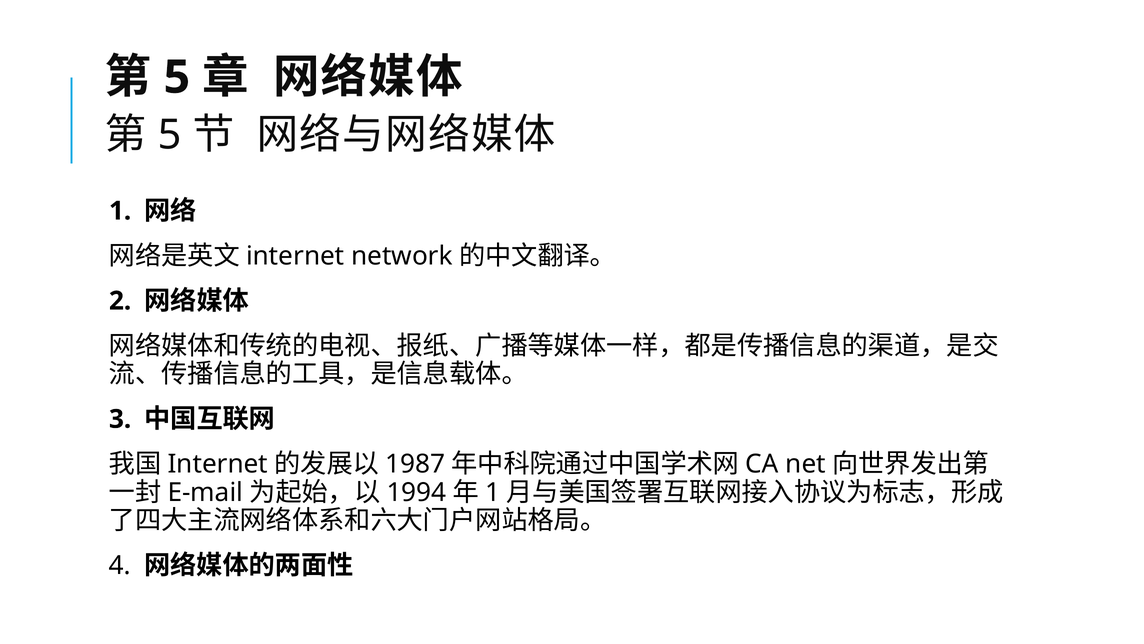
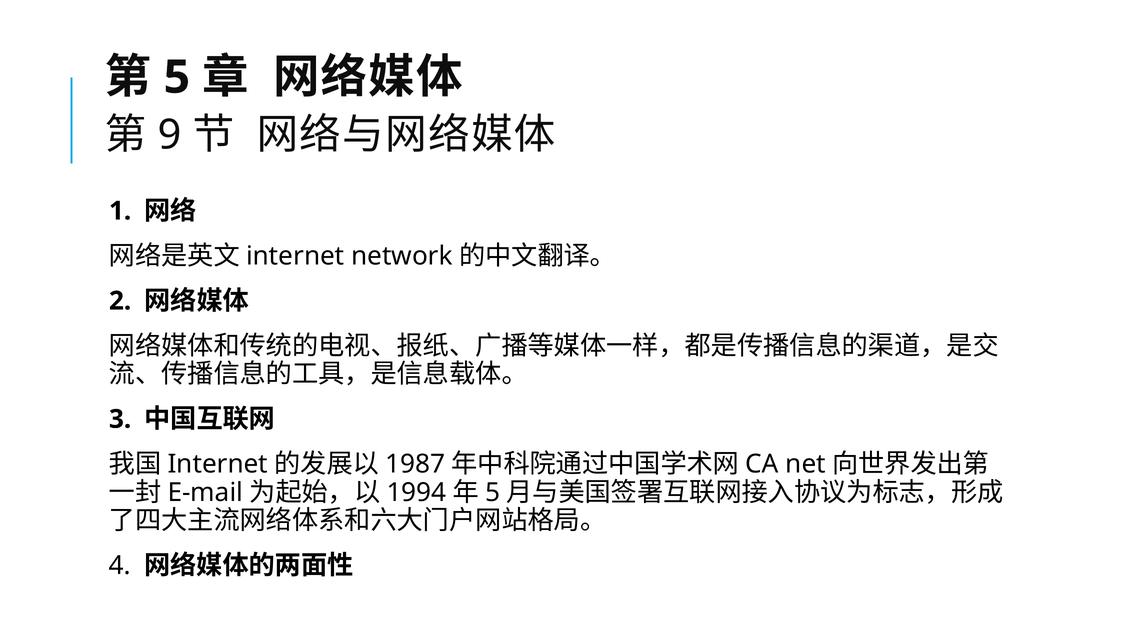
5: 5 -> 9 (170, 135)
1: 1 -> 5 (493, 492)
